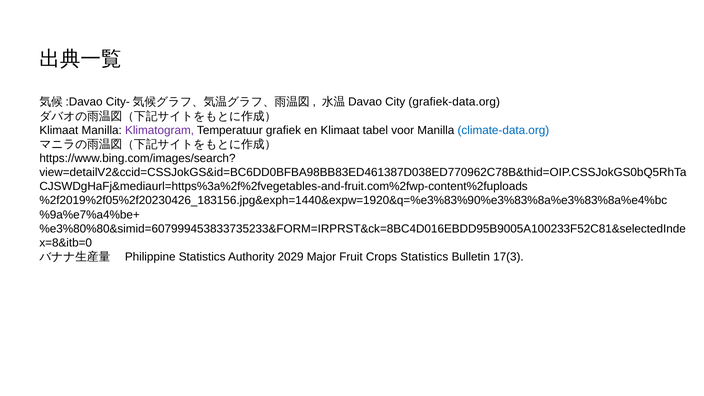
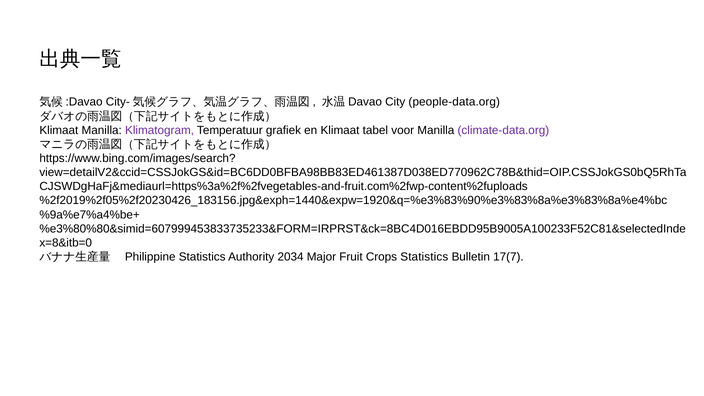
grafiek-data.org: grafiek-data.org -> people-data.org (454, 102)
climate-data.org colour: blue -> purple (503, 130)
2029: 2029 -> 2034 (291, 257)
17(3: 17(3 -> 17(7 (508, 257)
